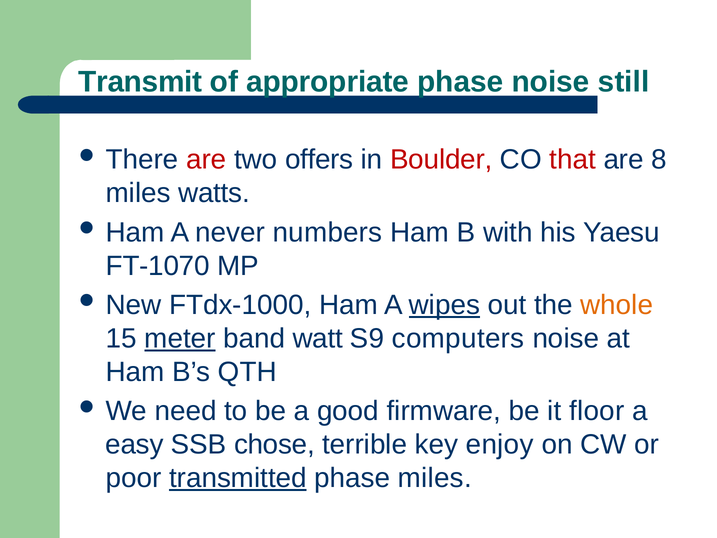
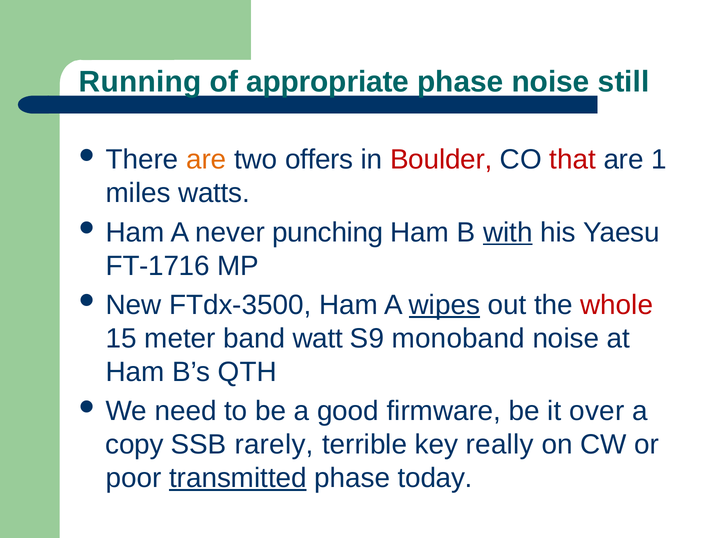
Transmit: Transmit -> Running (140, 82)
are colour: red -> orange (206, 160)
8: 8 -> 1 (659, 160)
numbers: numbers -> punching (328, 232)
with underline: none -> present (508, 232)
FT-1070: FT-1070 -> FT-1716 (158, 266)
FTdx-1000: FTdx-1000 -> FTdx-3500 (240, 305)
whole colour: orange -> red (617, 305)
meter underline: present -> none (180, 338)
computers: computers -> monoband (458, 338)
floor: floor -> over (597, 411)
easy: easy -> copy (135, 444)
chose: chose -> rarely (274, 444)
enjoy: enjoy -> really (500, 444)
phase miles: miles -> today (435, 478)
